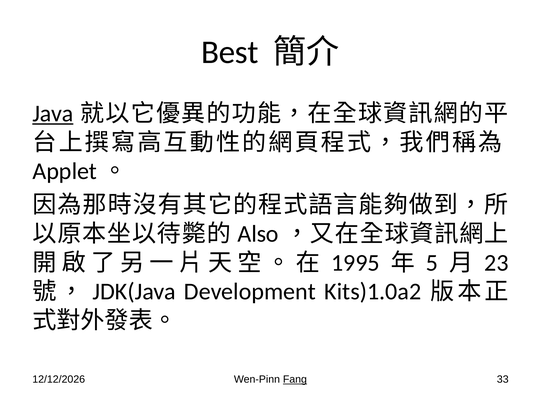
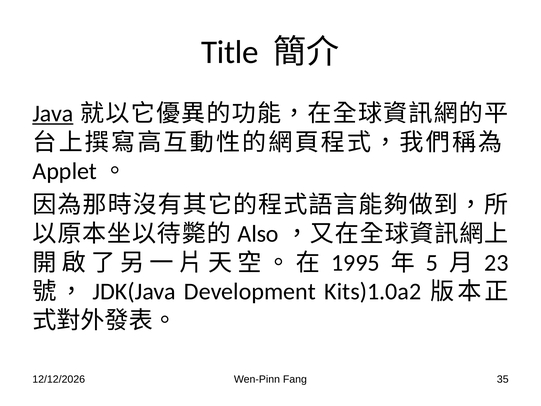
Best: Best -> Title (230, 52)
Fang underline: present -> none (295, 379)
33: 33 -> 35 (503, 379)
